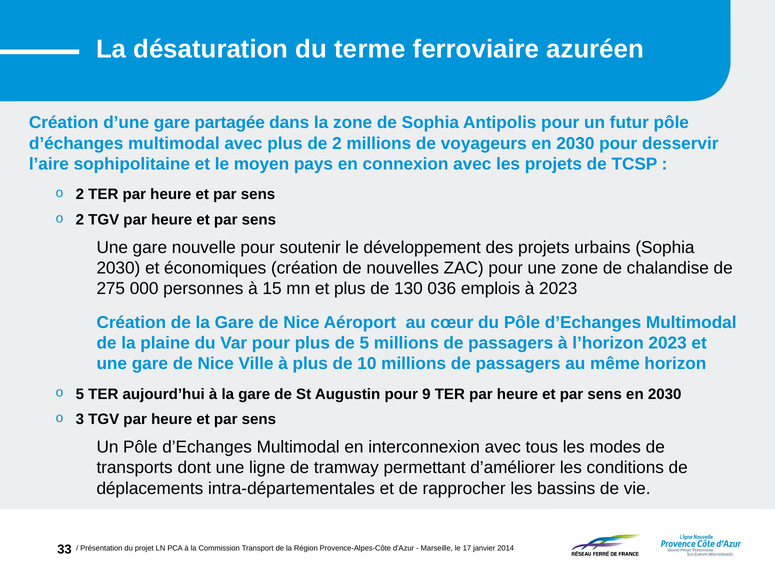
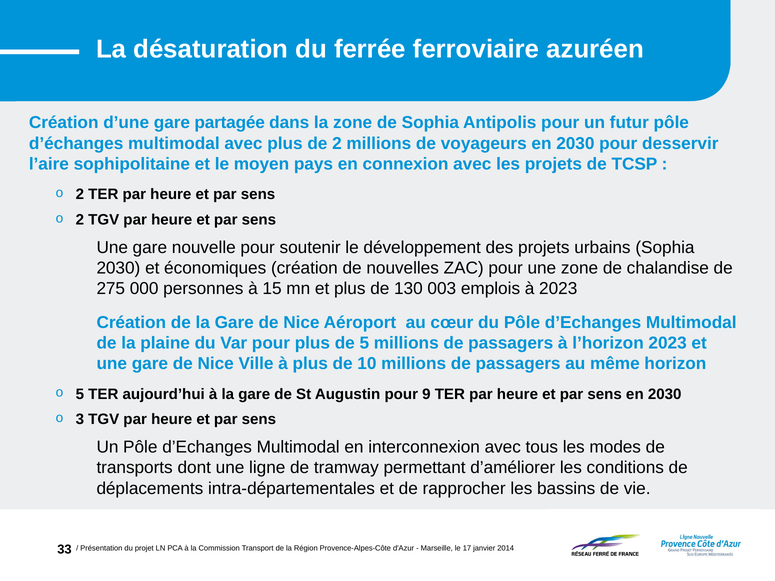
terme: terme -> ferrée (370, 49)
036: 036 -> 003 (442, 289)
